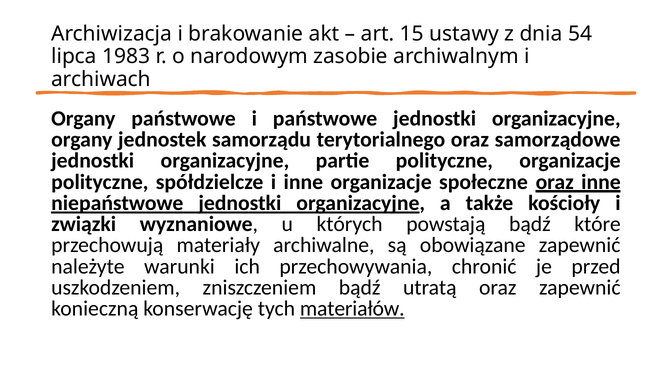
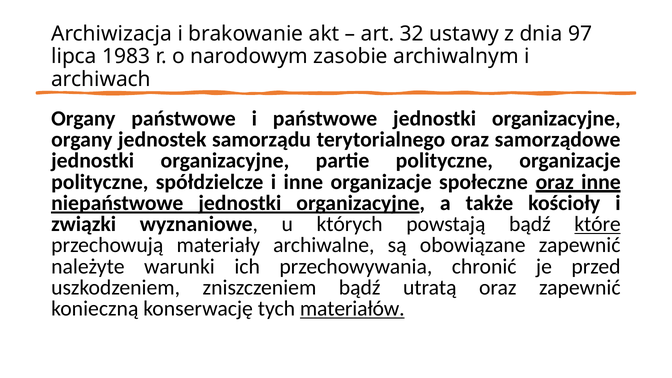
15: 15 -> 32 (412, 34)
54: 54 -> 97 (580, 34)
które underline: none -> present (598, 224)
